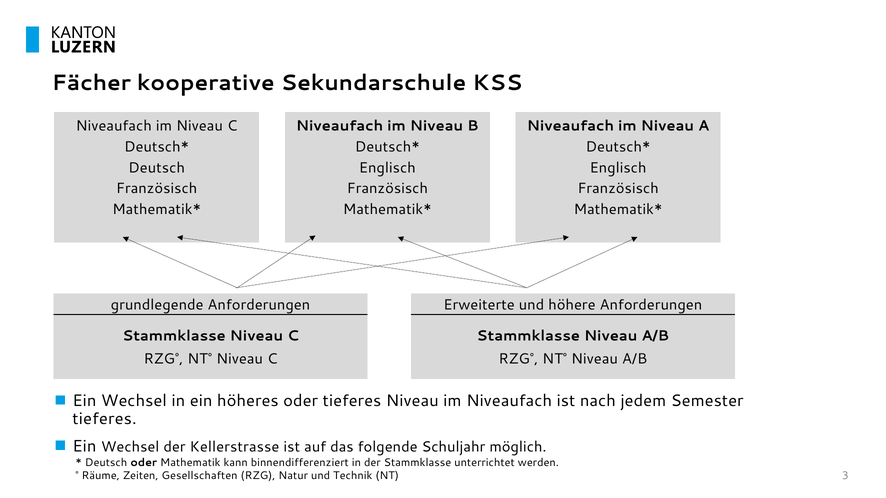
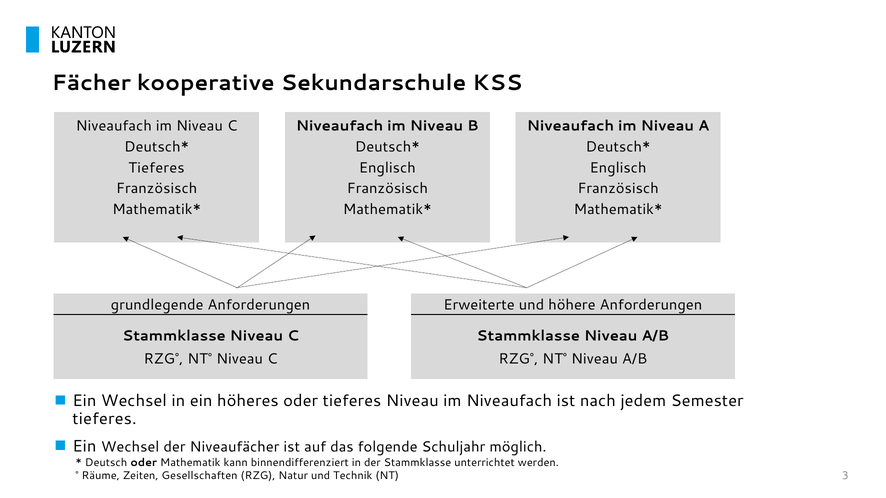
Deutsch: Deutsch -> Tieferes (157, 168)
Kellerstrasse: Kellerstrasse -> Niveaufächer (235, 447)
